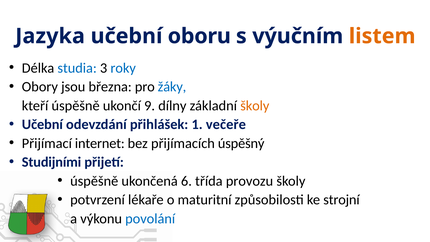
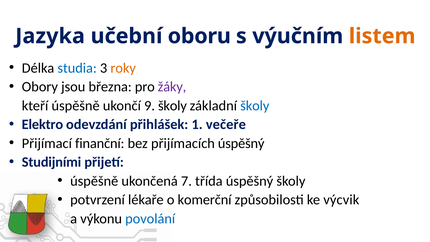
roky colour: blue -> orange (123, 68)
žáky colour: blue -> purple (172, 87)
9 dílny: dílny -> školy (172, 106)
školy colour: orange -> blue (255, 106)
Učební: Učební -> Elektro (42, 124)
internet: internet -> finanční (100, 143)
6: 6 -> 7 (186, 181)
třída provozu: provozu -> úspěšný (250, 181)
maturitní: maturitní -> komerční (205, 200)
strojní: strojní -> výcvik (341, 200)
